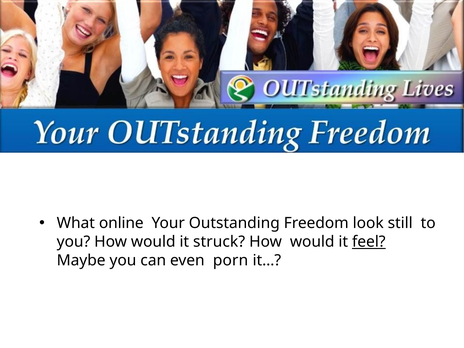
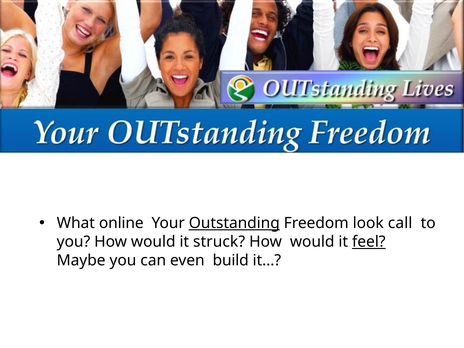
Outstanding underline: none -> present (234, 223)
still: still -> call (400, 223)
porn: porn -> build (231, 260)
